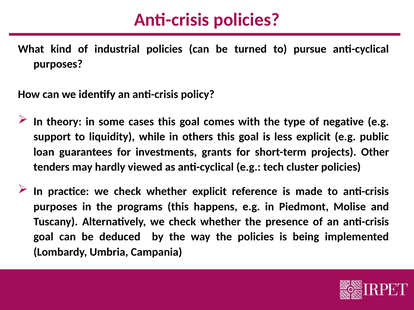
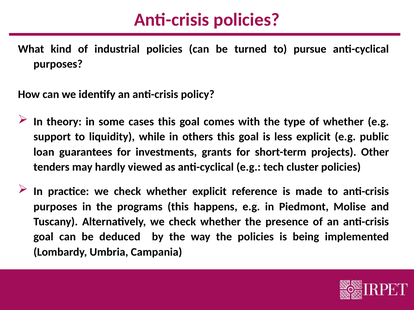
of negative: negative -> whether (343, 122)
